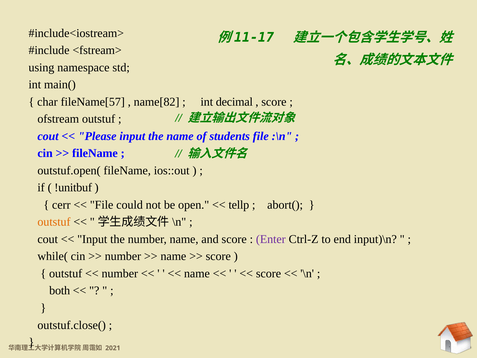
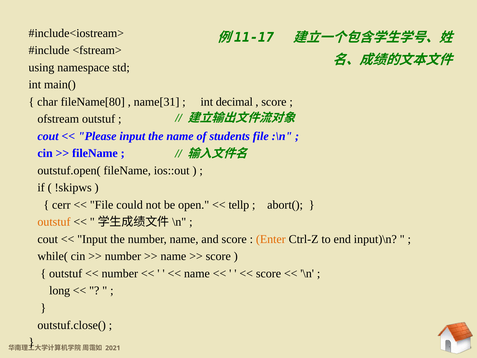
fileName[57: fileName[57 -> fileName[80 (93, 102)
name[82: name[82 -> name[31 (157, 102)
!unitbuf: !unitbuf -> !skipws (73, 188)
Enter colour: purple -> orange (271, 239)
both: both -> long (60, 291)
